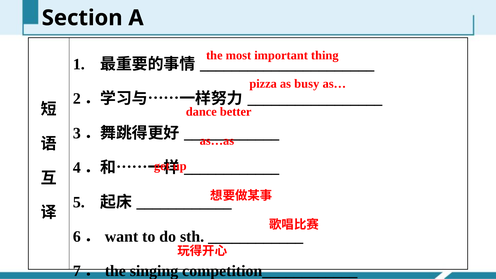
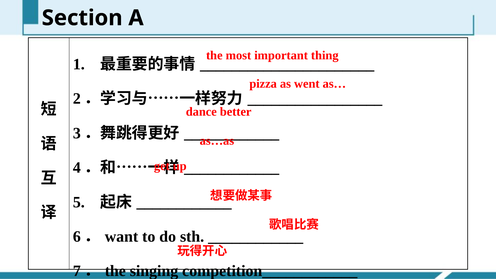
busy: busy -> went (307, 84)
